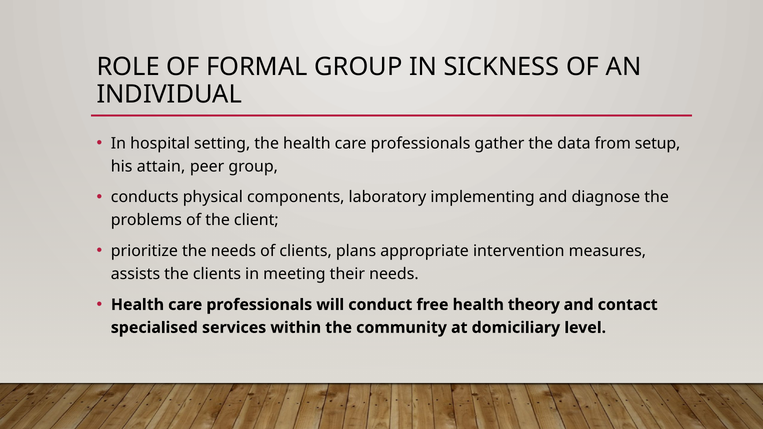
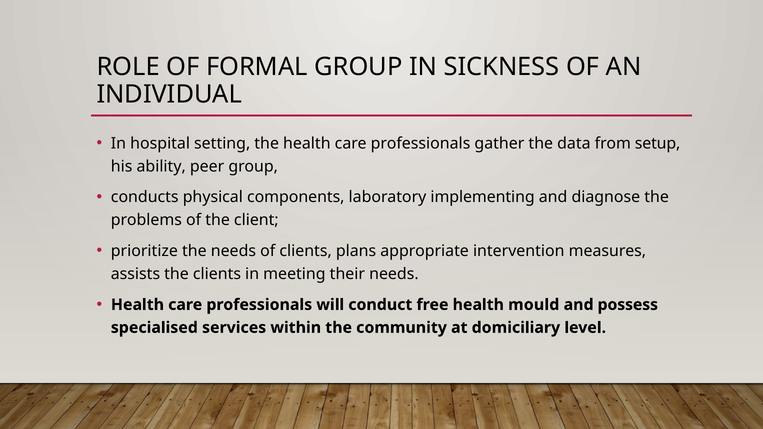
attain: attain -> ability (161, 166)
theory: theory -> mould (534, 305)
contact: contact -> possess (628, 305)
